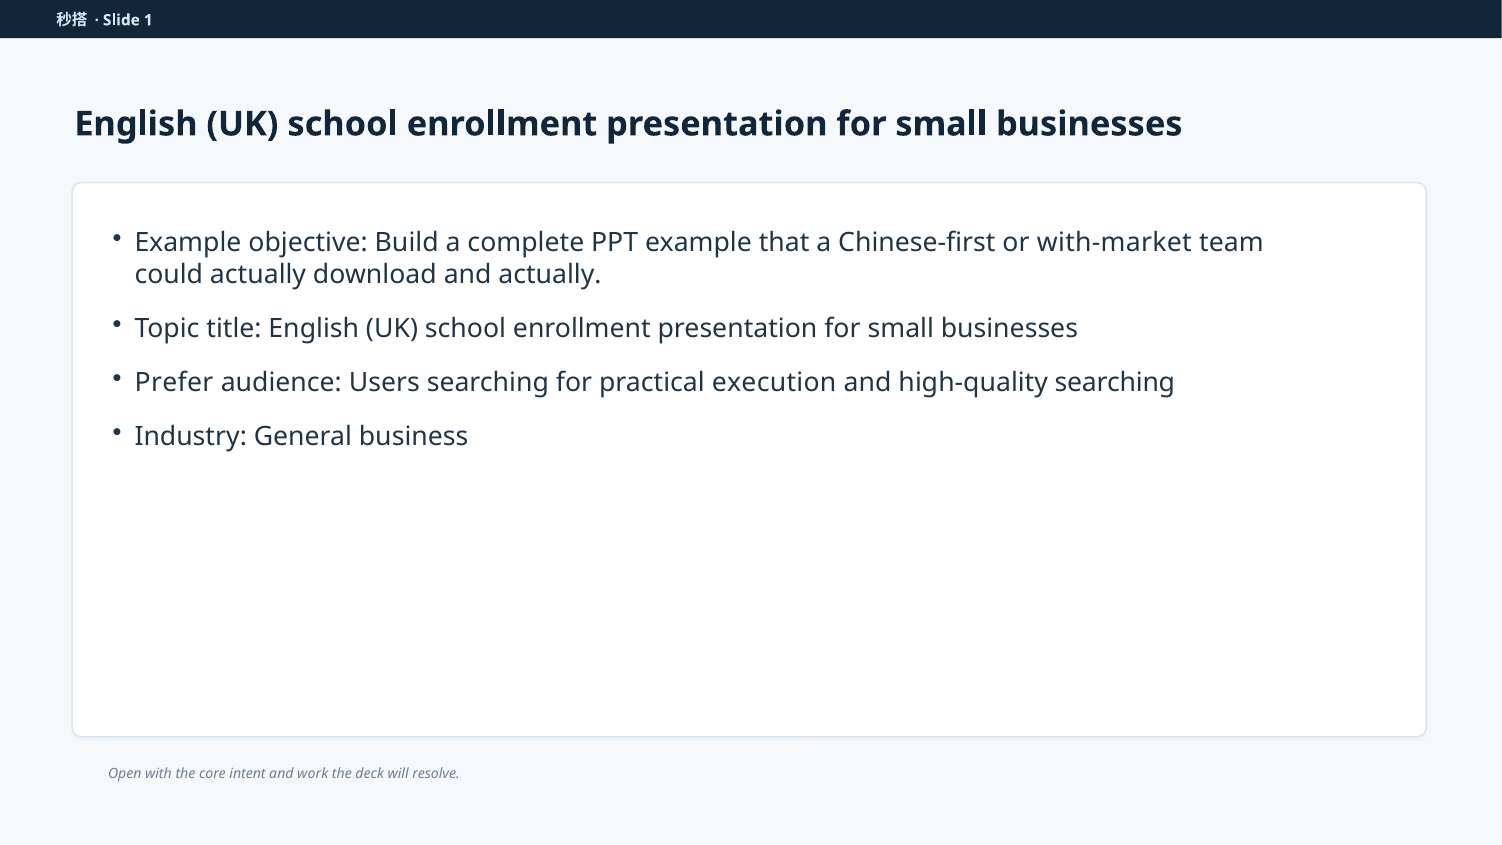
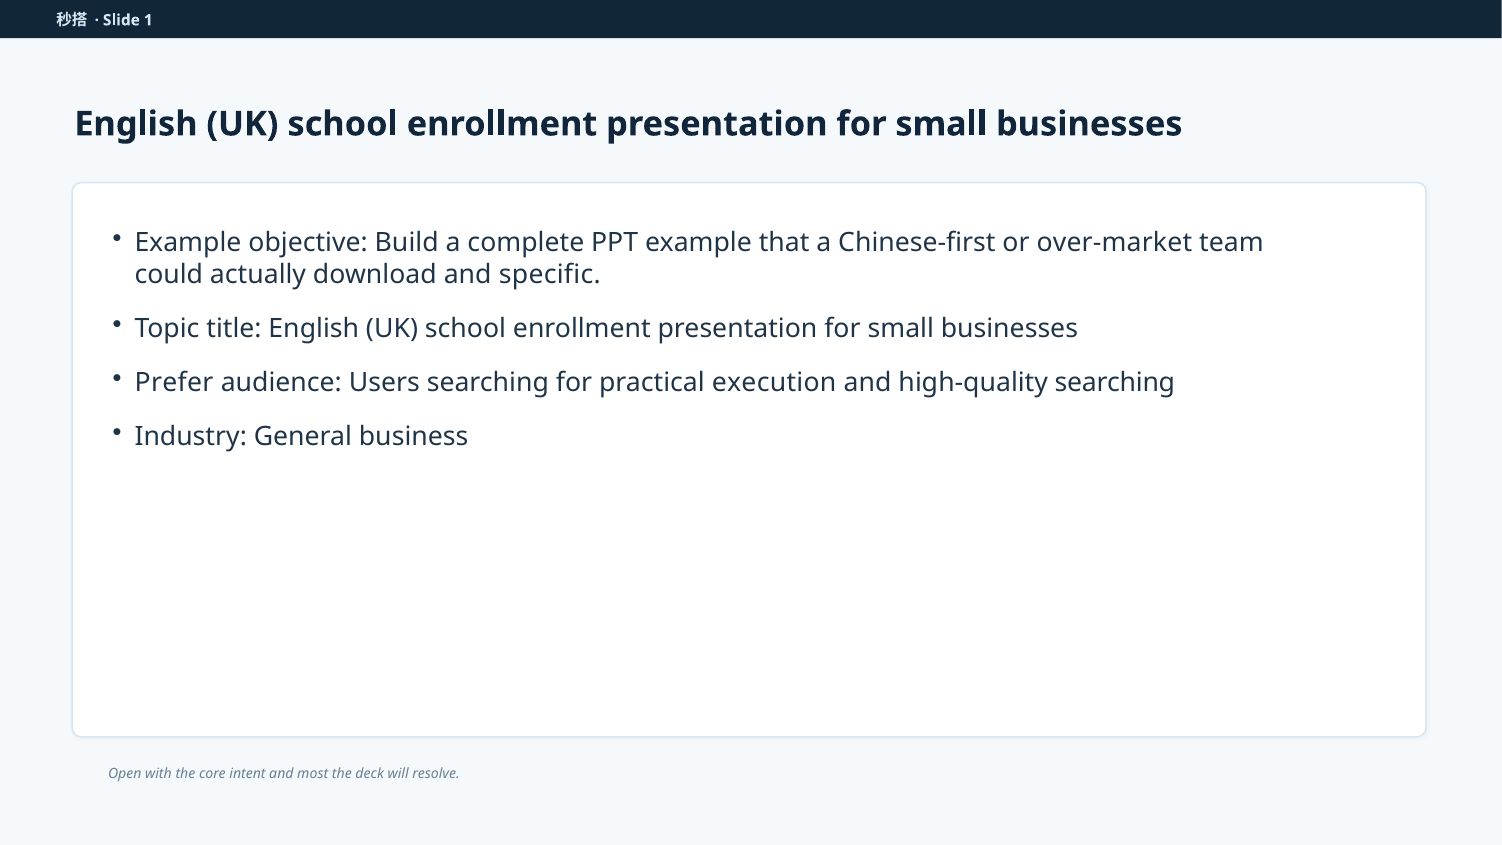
with-market: with-market -> over-market (1114, 243)
and actually: actually -> specific (550, 275)
work: work -> most (313, 774)
